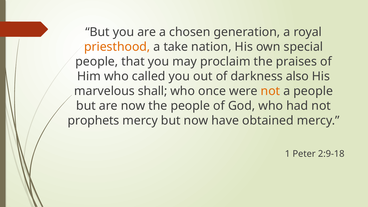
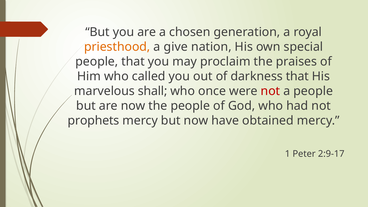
take: take -> give (176, 47)
darkness also: also -> that (297, 76)
not colour: orange -> red (270, 91)
2:9-18: 2:9-18 -> 2:9-17 (331, 154)
